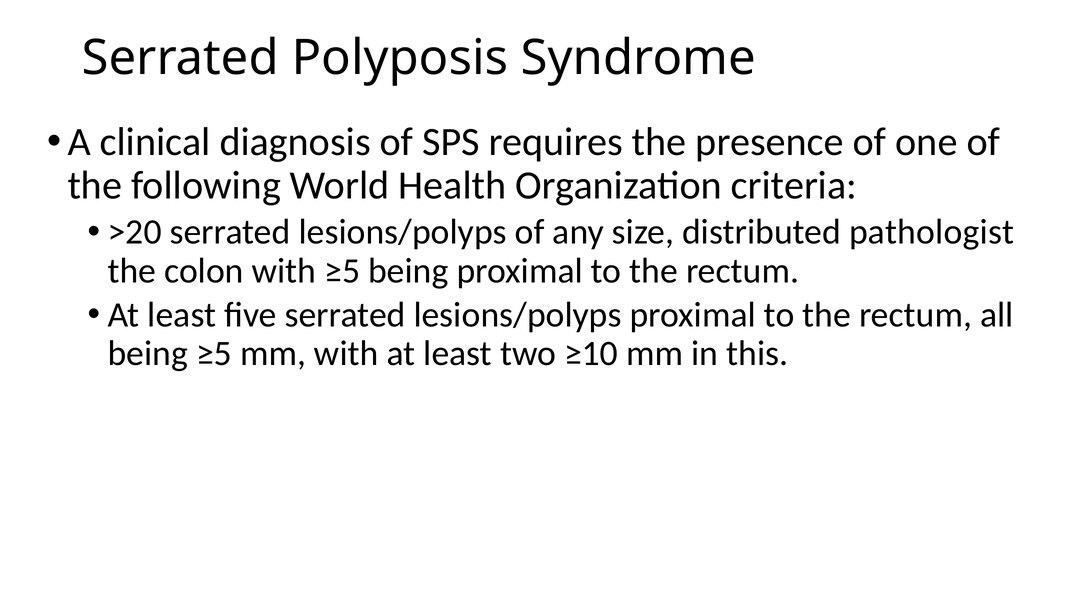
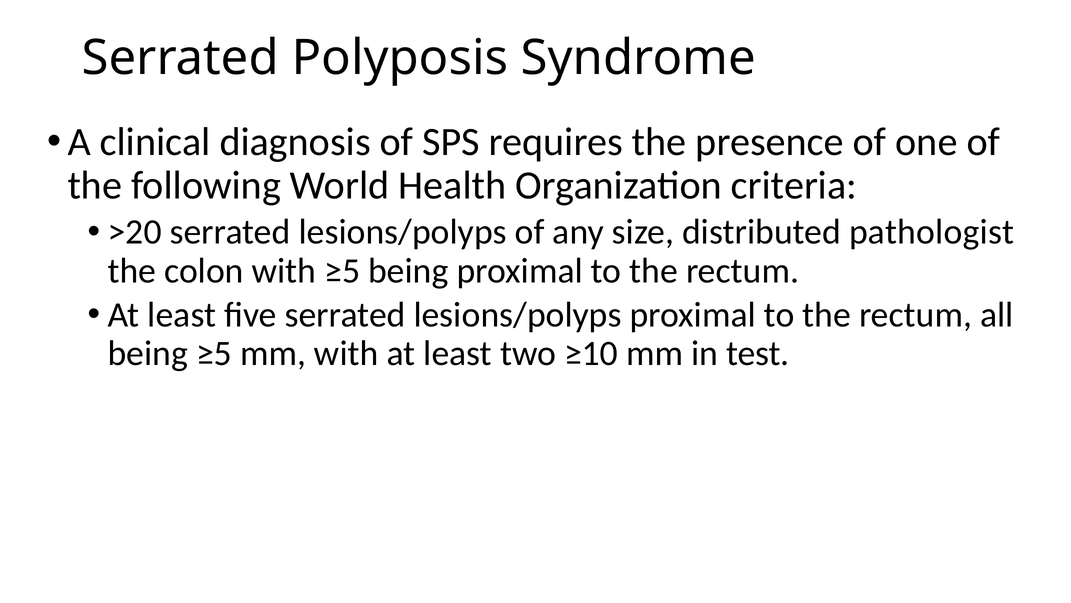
this: this -> test (758, 353)
